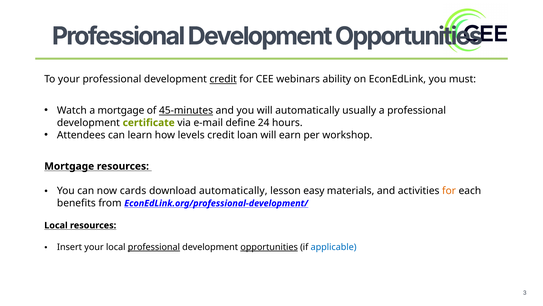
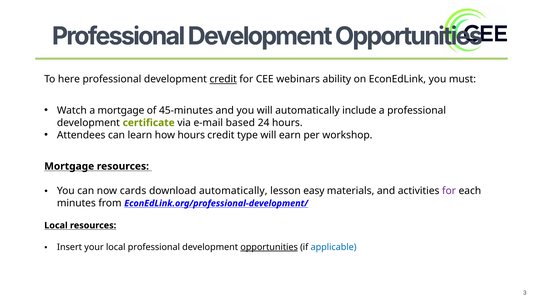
To your: your -> here (69, 79)
45-minutes underline: present -> none (186, 110)
usually: usually -> include (359, 110)
define: define -> based (240, 123)
how levels: levels -> hours (191, 135)
loan: loan -> type (248, 135)
for colour: orange -> purple (449, 190)
benefits: benefits -> minutes (76, 203)
professional underline: present -> none (154, 247)
